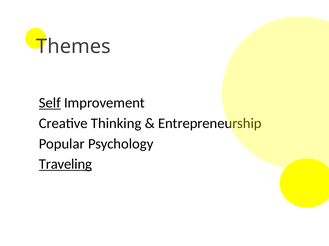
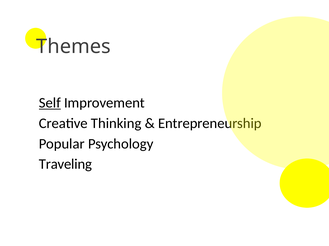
Traveling underline: present -> none (65, 165)
